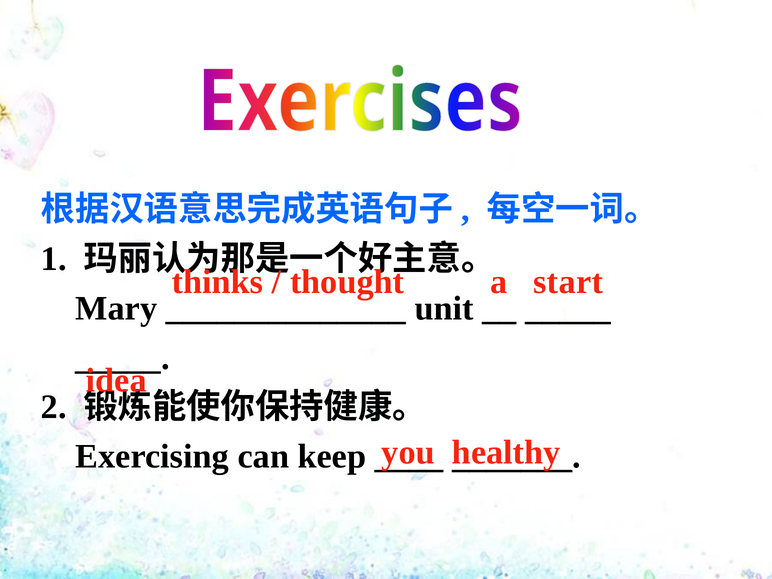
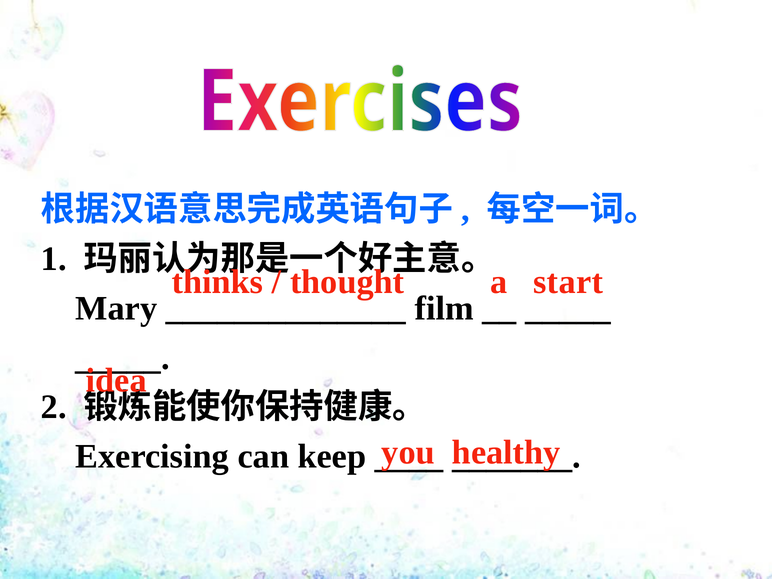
unit: unit -> film (444, 308)
